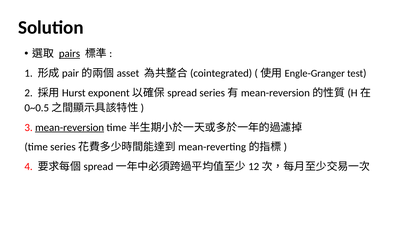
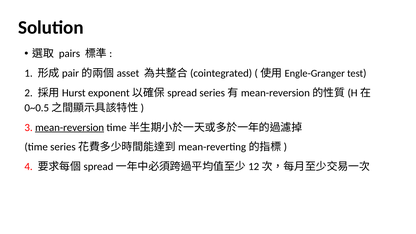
pairs underline: present -> none (69, 54)
